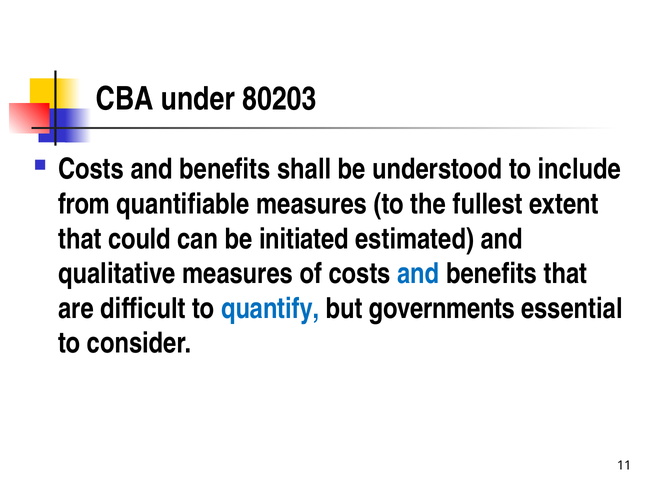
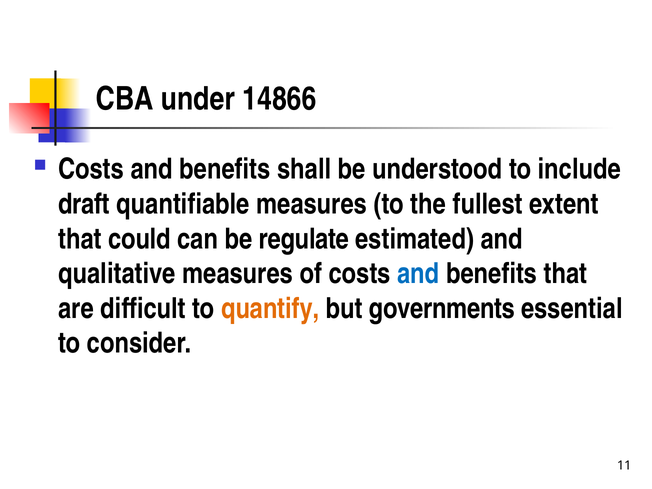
80203: 80203 -> 14866 (279, 99)
from: from -> draft (84, 204)
initiated: initiated -> regulate (304, 239)
quantify colour: blue -> orange (270, 309)
